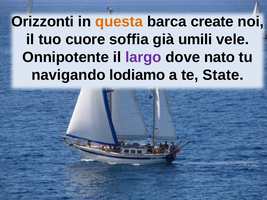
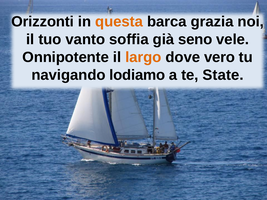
create: create -> grazia (212, 22)
cuore: cuore -> vanto (85, 39)
umili: umili -> seno (195, 39)
largo colour: purple -> orange (143, 57)
nato: nato -> vero (219, 57)
